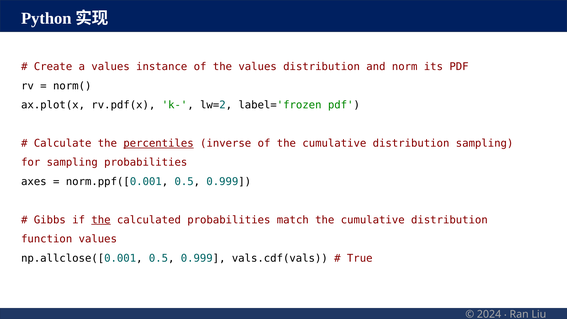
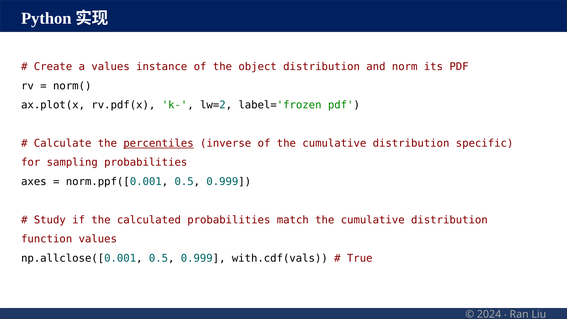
the values: values -> object (258, 67)
distribution sampling: sampling -> specific (485, 143)
Gibbs: Gibbs -> Study (50, 220)
the underline: present -> none (101, 220)
vals.cdf(vals: vals.cdf(vals -> with.cdf(vals (280, 258)
